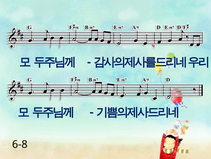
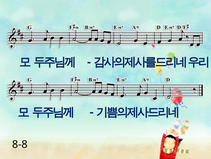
6-8: 6-8 -> 8-8 (20, 144)
